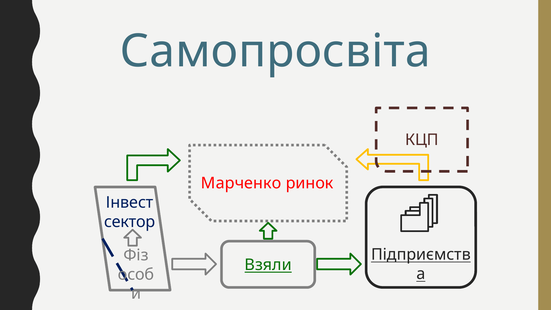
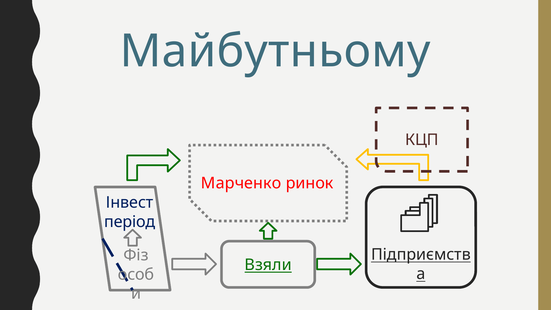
Самопросвіта: Самопросвіта -> Майбутньому (275, 51)
сектор: сектор -> період (130, 222)
